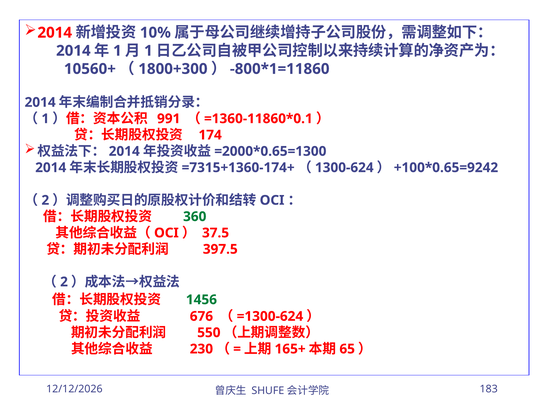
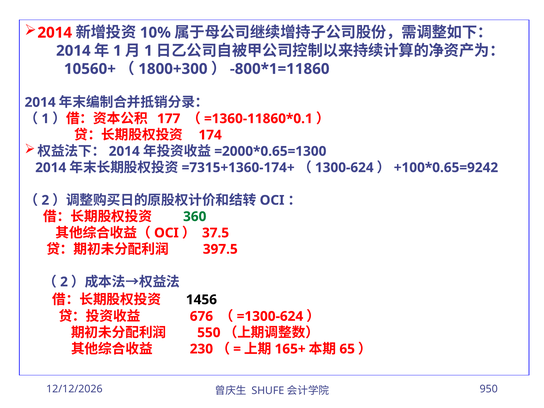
991: 991 -> 177 (169, 119)
1456 colour: green -> black (201, 300)
183: 183 -> 950 (489, 389)
